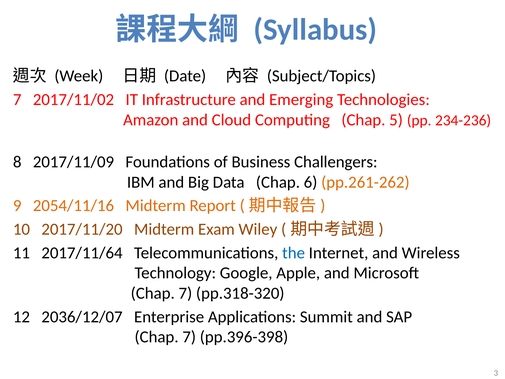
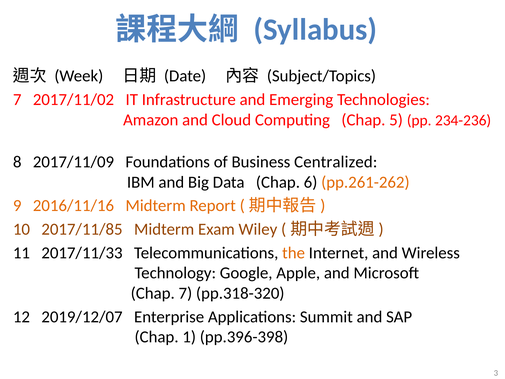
Challengers: Challengers -> Centralized (336, 162)
2054/11/16: 2054/11/16 -> 2016/11/16 (73, 206)
2017/11/20: 2017/11/20 -> 2017/11/85 (82, 229)
2017/11/64: 2017/11/64 -> 2017/11/33 (82, 253)
the colour: blue -> orange (294, 253)
2036/12/07: 2036/12/07 -> 2019/12/07 (82, 317)
7: 7 -> 1 (189, 337)
